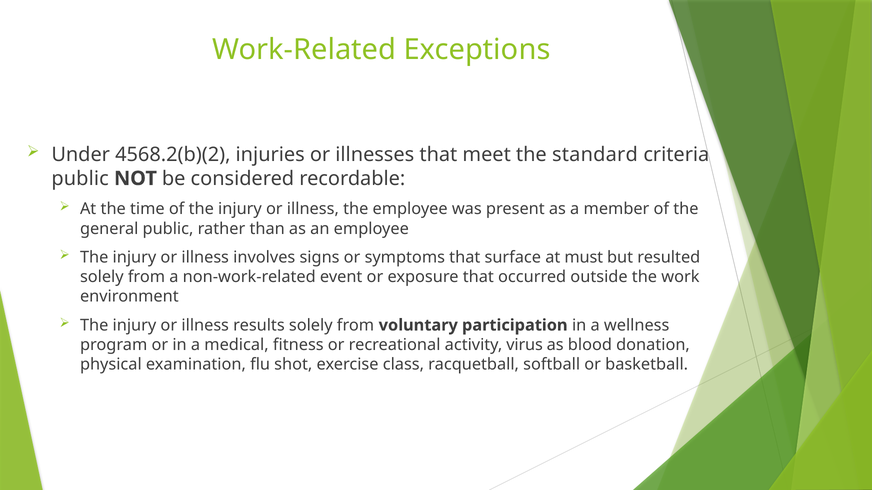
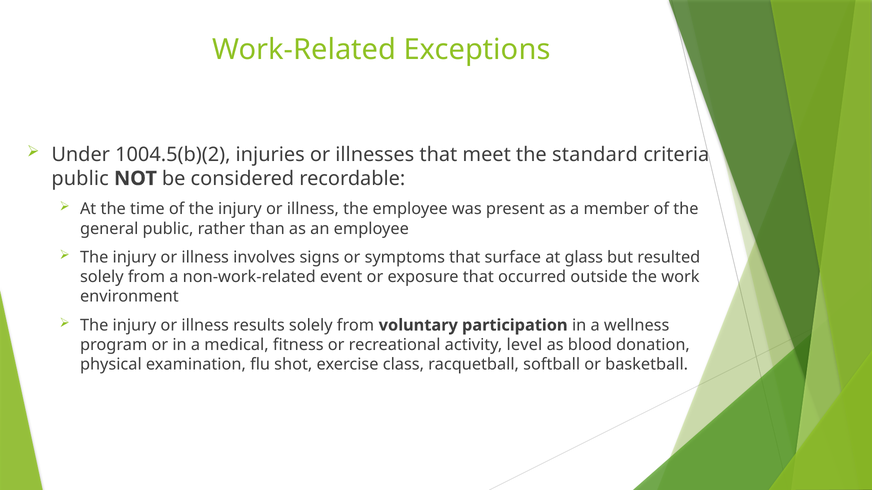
4568.2(b)(2: 4568.2(b)(2 -> 1004.5(b)(2 (173, 155)
must: must -> glass (584, 258)
virus: virus -> level (524, 345)
